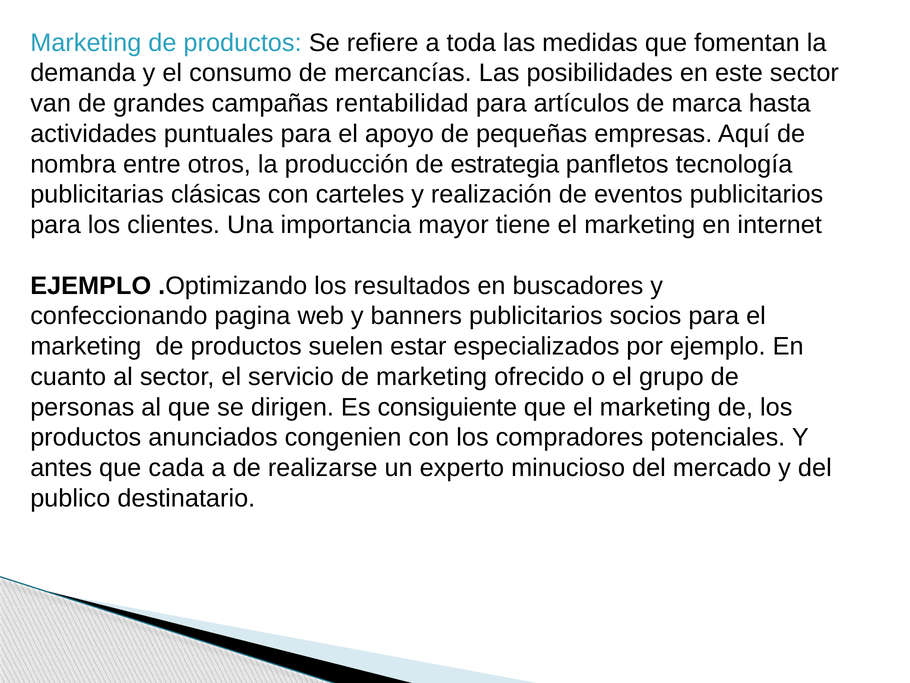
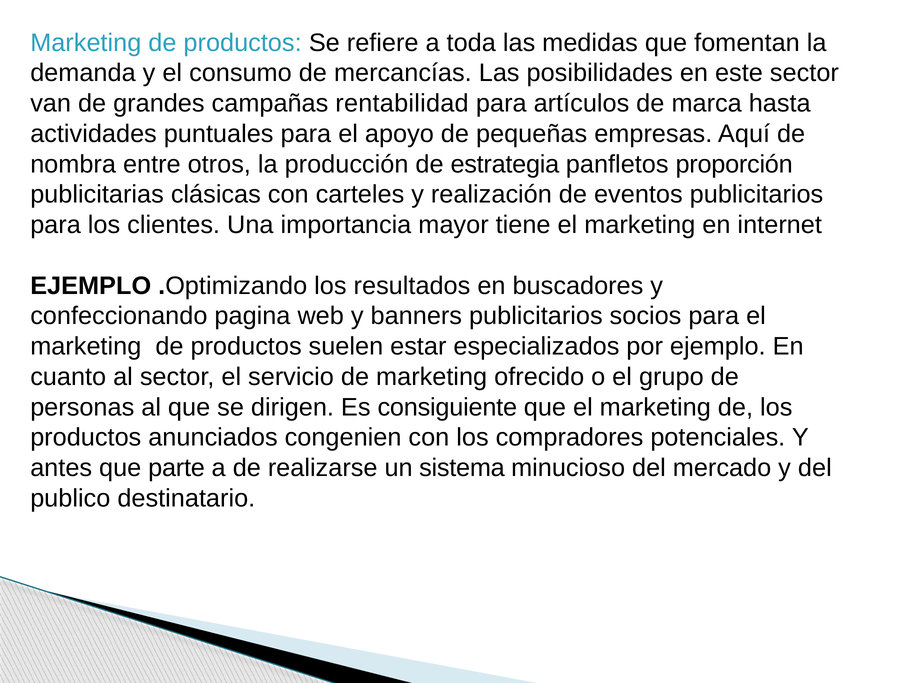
tecnología: tecnología -> proporción (734, 164)
cada: cada -> parte (177, 468)
experto: experto -> sistema (462, 468)
